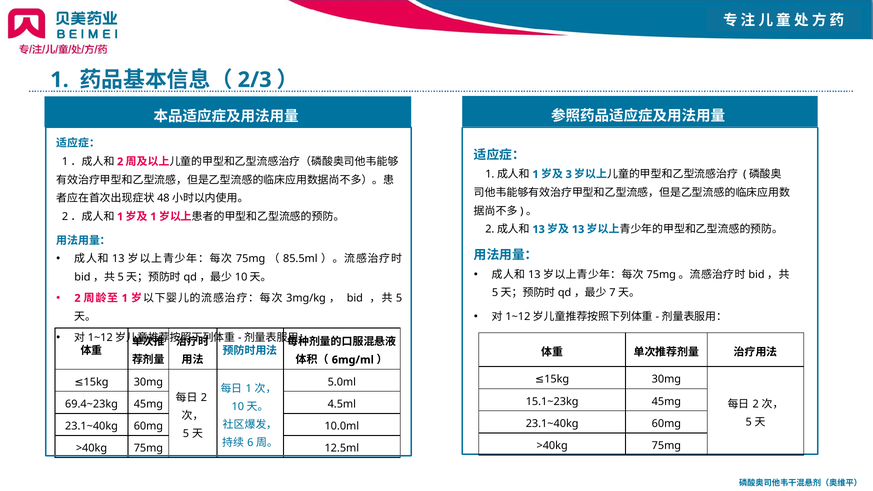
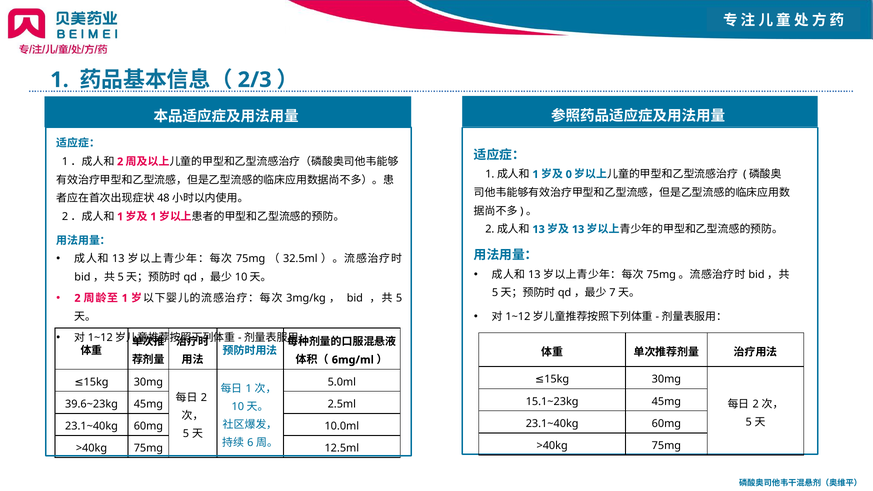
3: 3 -> 0 (569, 174)
85.5ml: 85.5ml -> 32.5ml (300, 259)
69.4~23kg: 69.4~23kg -> 39.6~23kg (92, 404)
4.5ml: 4.5ml -> 2.5ml (342, 404)
